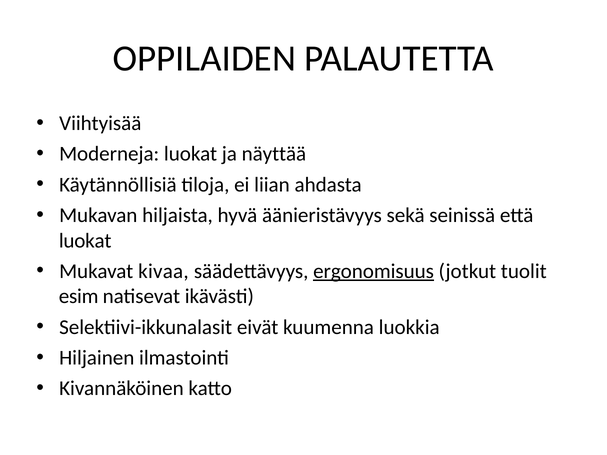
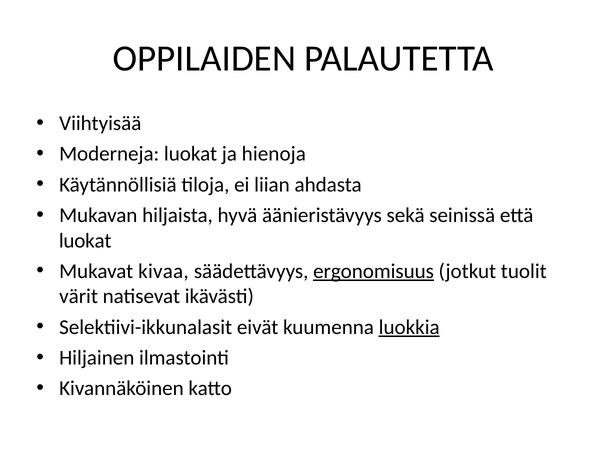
näyttää: näyttää -> hienoja (274, 154)
esim: esim -> värit (79, 297)
luokkia underline: none -> present (409, 327)
